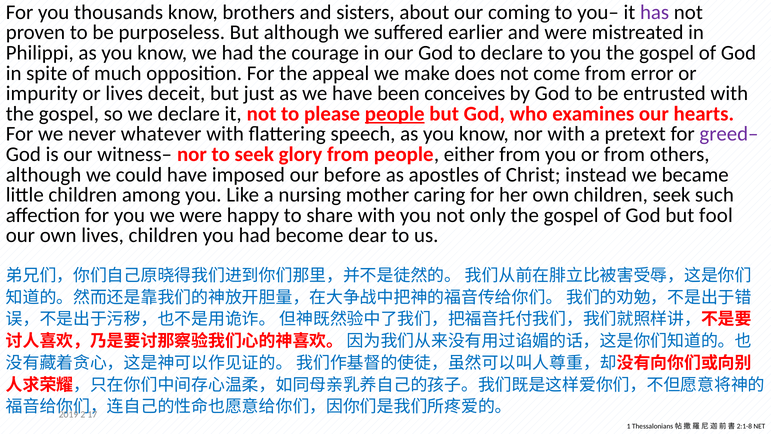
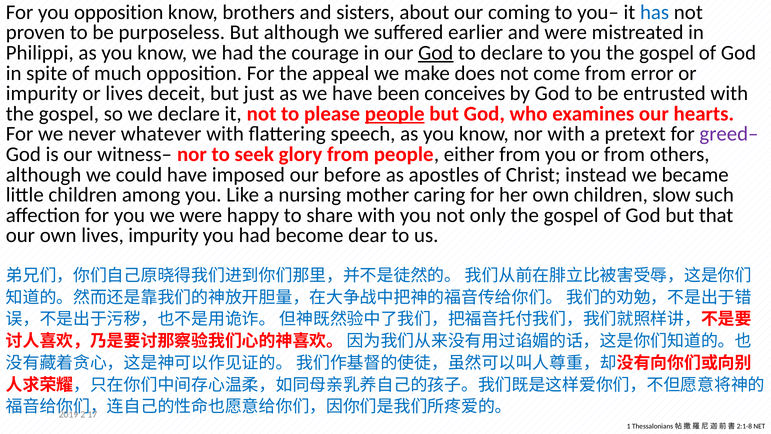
you thousands: thousands -> opposition (119, 12)
has colour: purple -> blue (655, 12)
God underline: none -> present (436, 53)
children seek: seek -> slow (672, 195)
fool: fool -> that (716, 215)
lives children: children -> impurity (163, 235)
